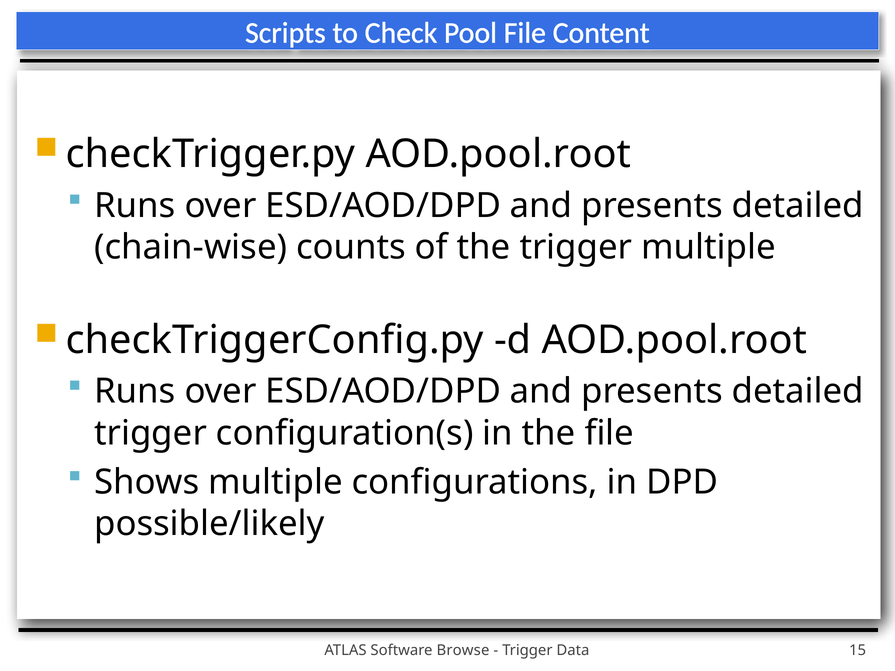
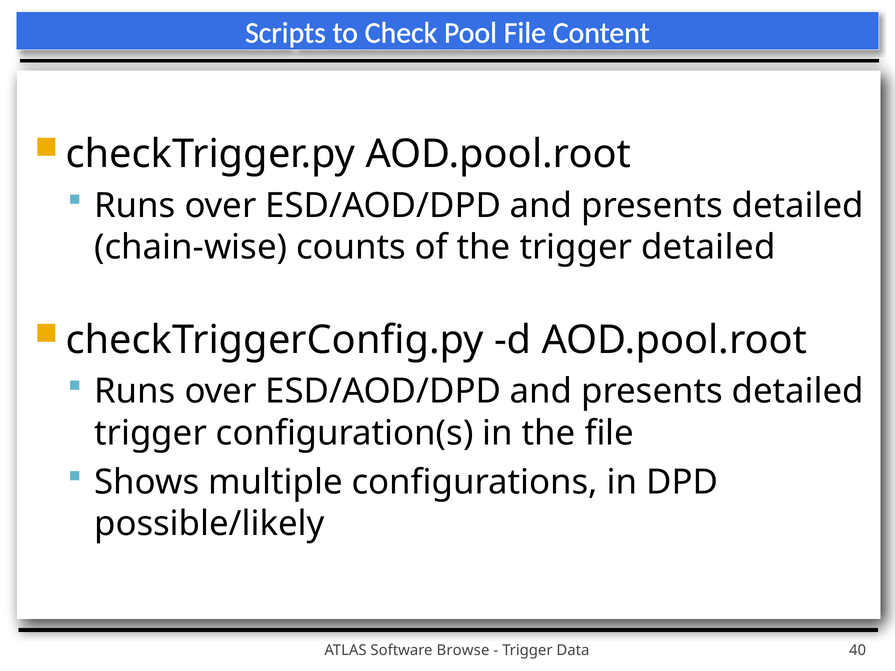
trigger multiple: multiple -> detailed (708, 247)
15: 15 -> 40 (858, 650)
